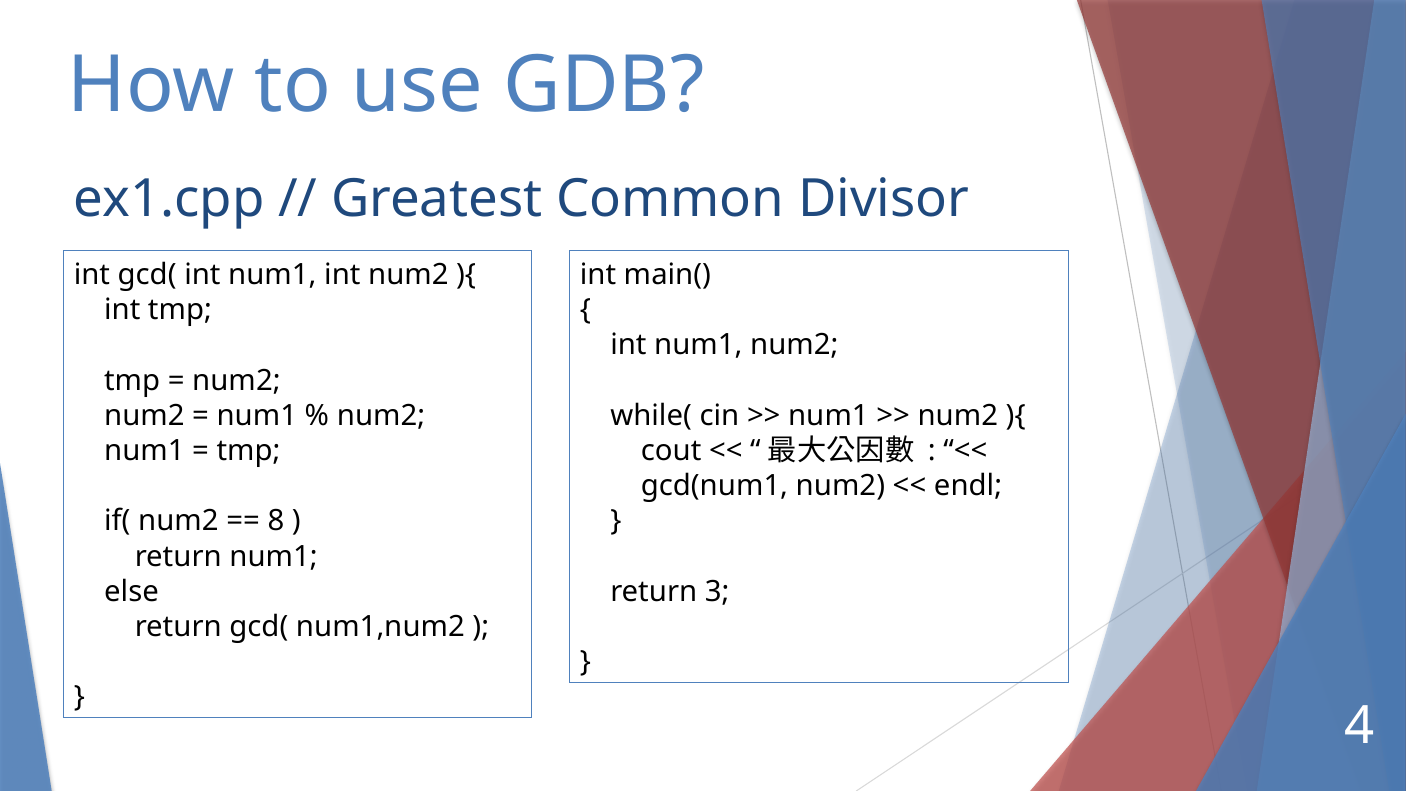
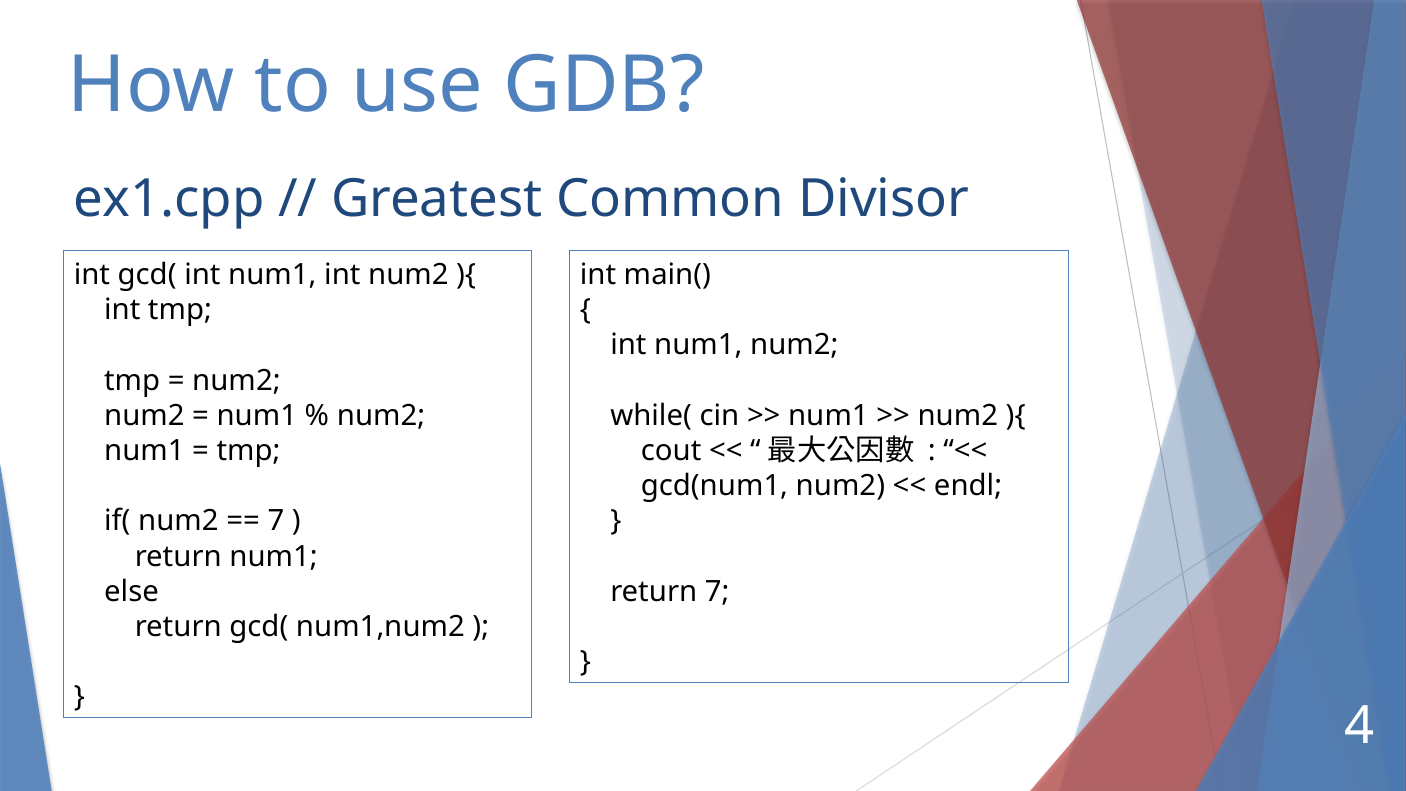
8: 8 -> 7 (276, 521)
return 3: 3 -> 7 (717, 591)
